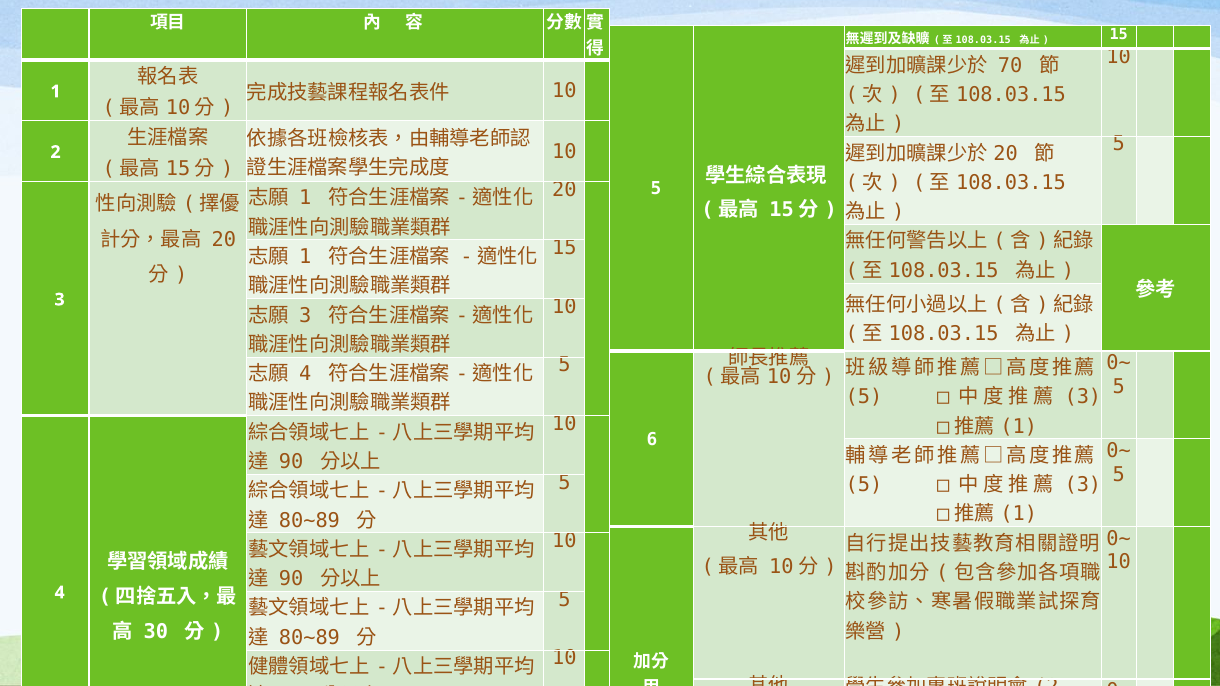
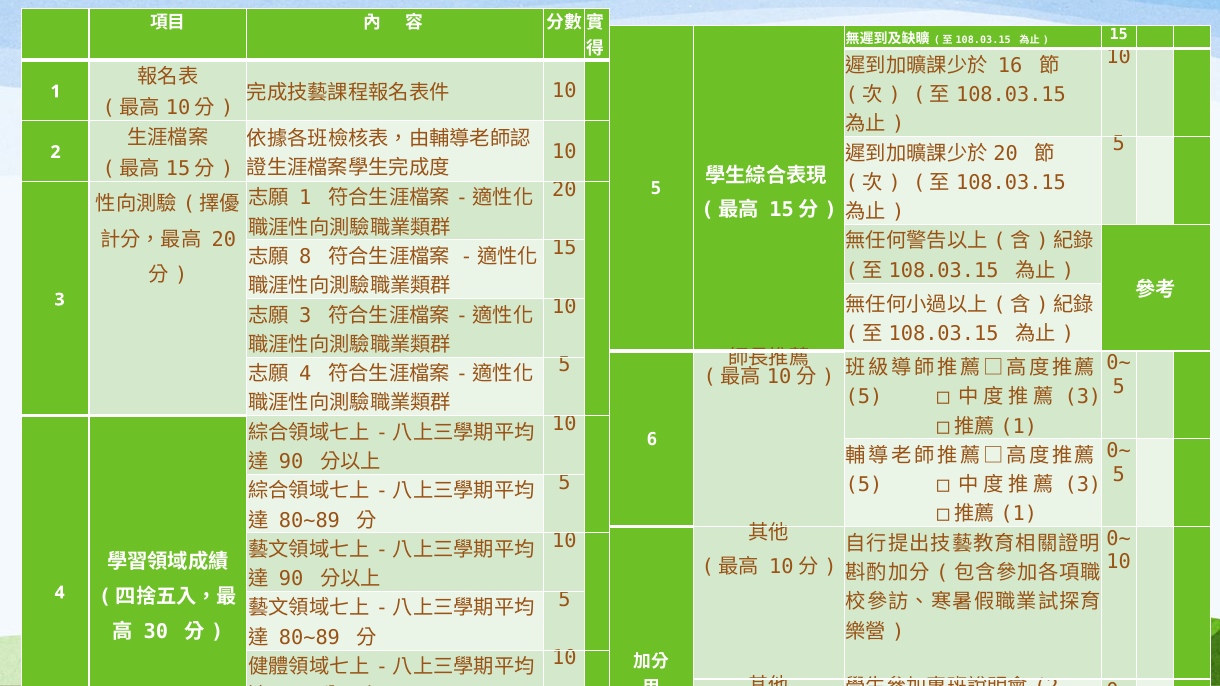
70: 70 -> 16 (1010, 66)
1: 1 -> 8 (305, 257)
